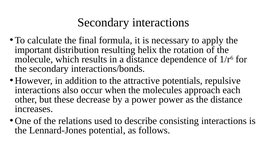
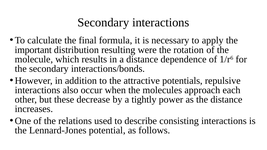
helix: helix -> were (147, 50)
a power: power -> tightly (144, 100)
